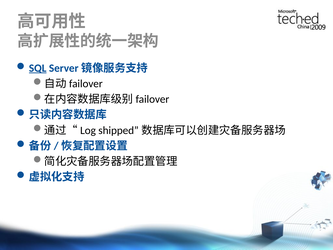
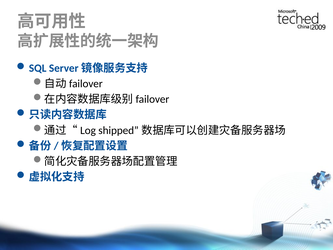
SQL underline: present -> none (38, 68)
